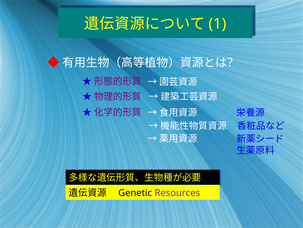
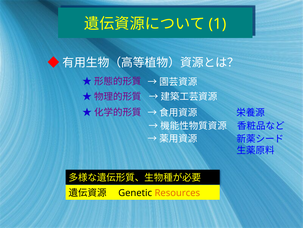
Resources colour: purple -> orange (177, 192)
